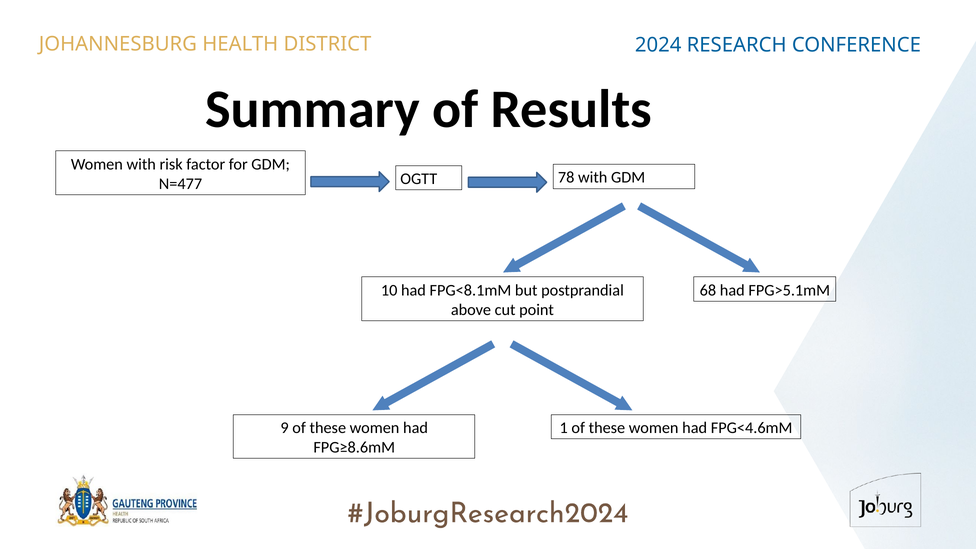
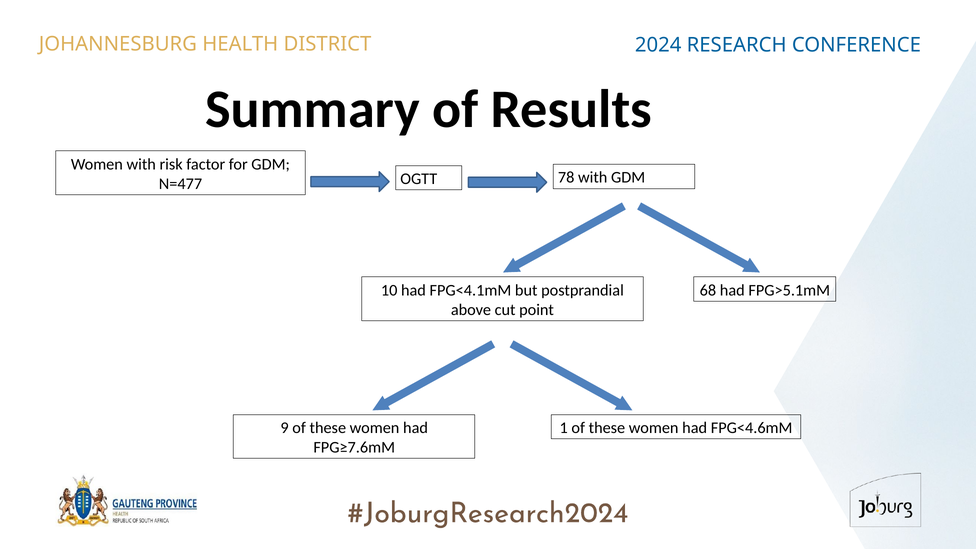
FPG<8.1mM: FPG<8.1mM -> FPG<4.1mM (470, 290)
FPG≥8.6mM: FPG≥8.6mM -> FPG≥7.6mM (354, 447)
